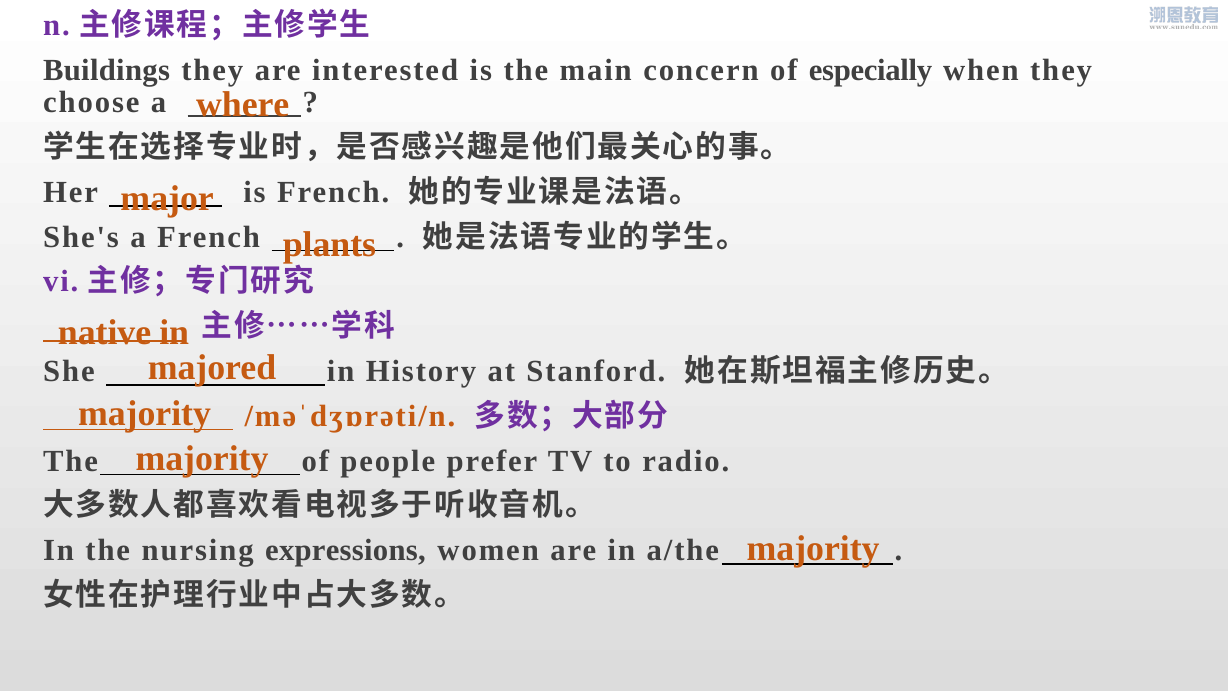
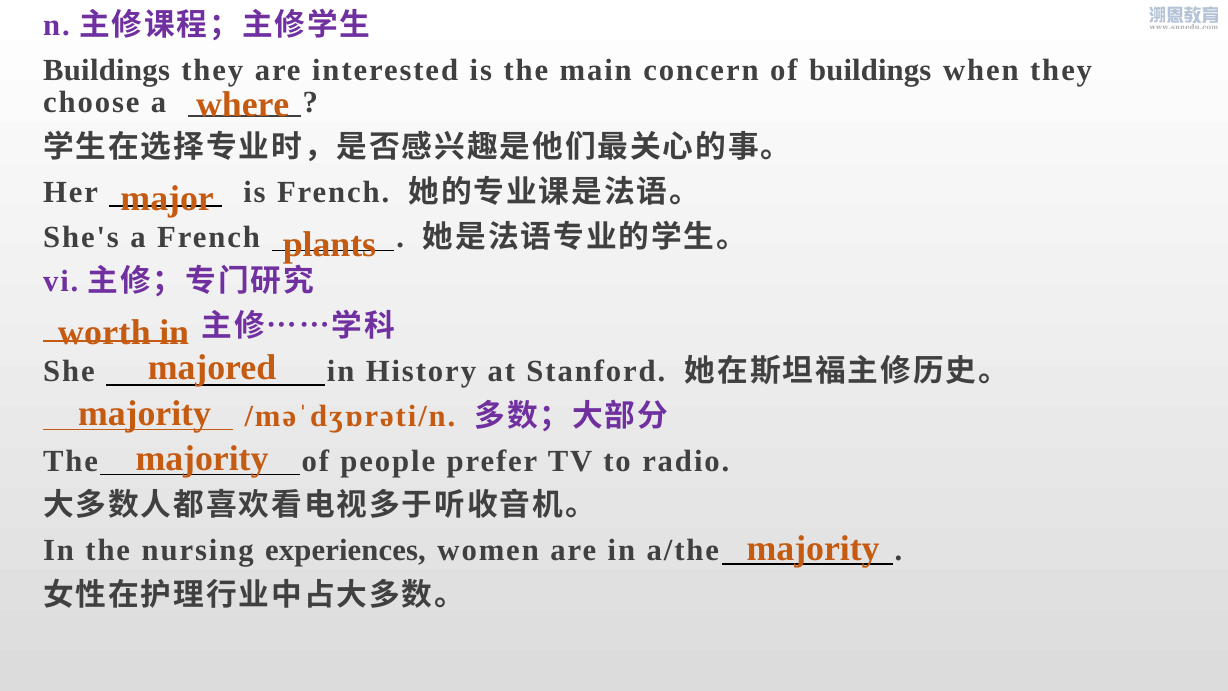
of especially: especially -> buildings (870, 70)
native: native -> worth (104, 332)
expressions: expressions -> experiences (346, 550)
